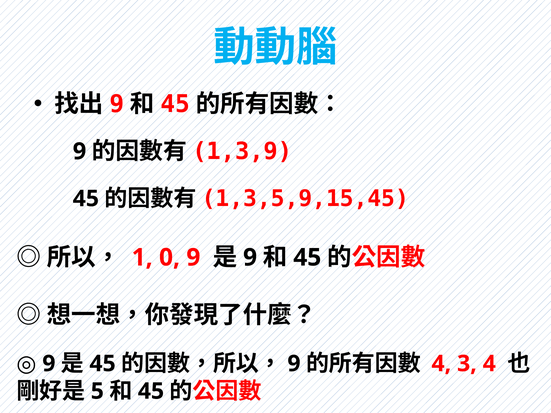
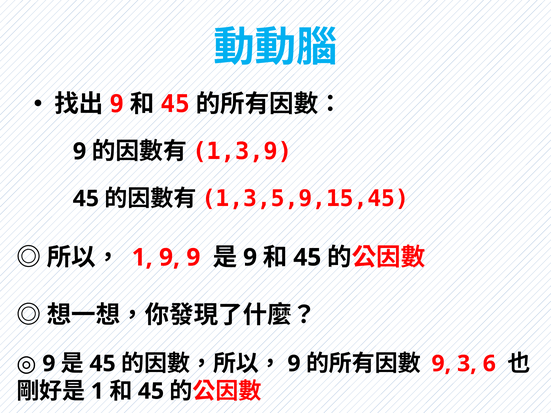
1 0: 0 -> 9 (170, 258)
4: 4 -> 9 (441, 364)
3 4: 4 -> 6 (489, 364)
5: 5 -> 1 (97, 391)
